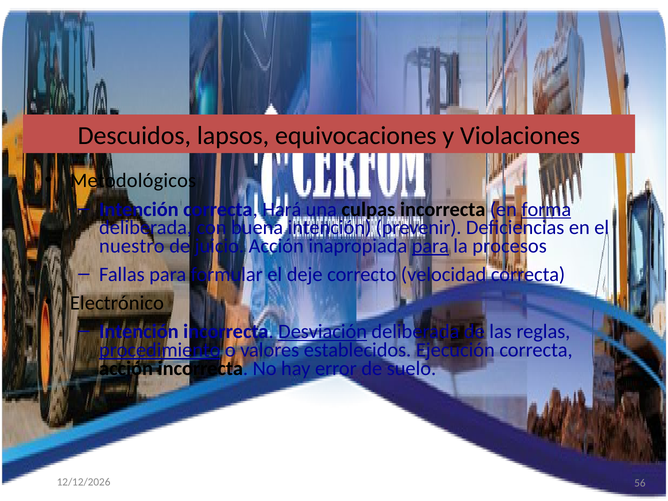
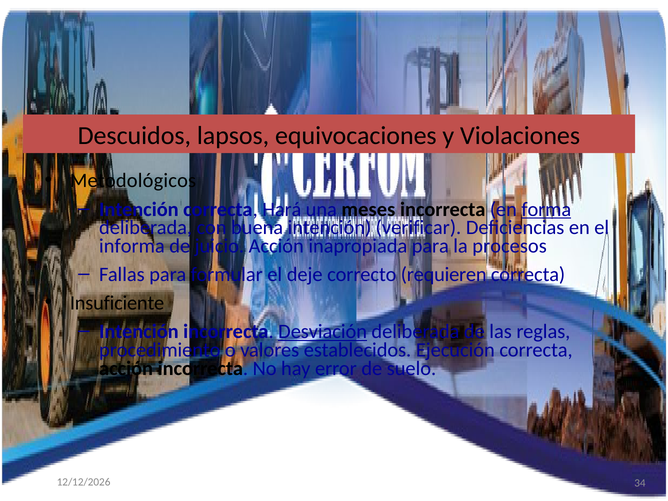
culpas: culpas -> meses (368, 209)
prevenir: prevenir -> verificar (418, 228)
nuestro: nuestro -> informa (132, 246)
para underline: present -> none (430, 246)
velocidad: velocidad -> requieren (444, 275)
Electrónico: Electrónico -> Insuficiente (117, 303)
procedimiento underline: present -> none (160, 350)
56: 56 -> 34 (640, 483)
